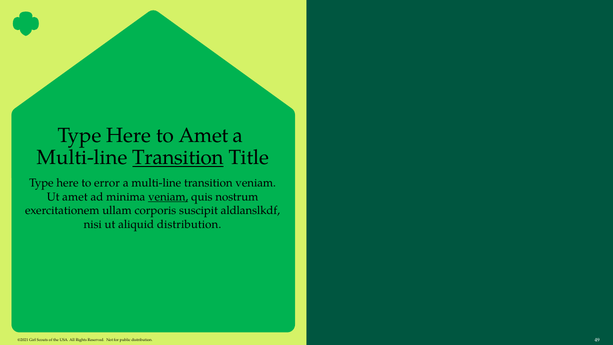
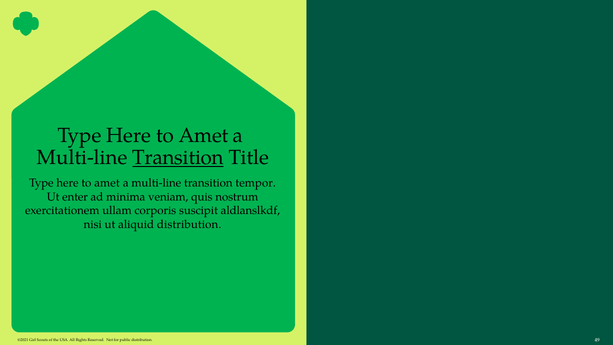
error: error -> amet (107, 183)
transition veniam: veniam -> tempor (256, 183)
Ut amet: amet -> enter (75, 197)
veniam underline: present -> none (168, 197)
